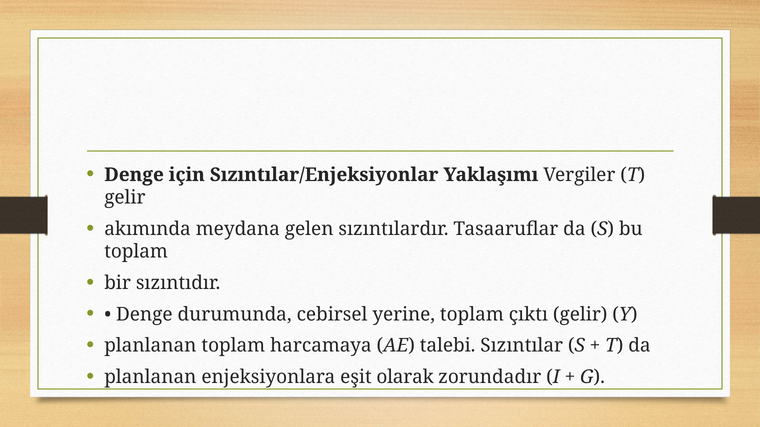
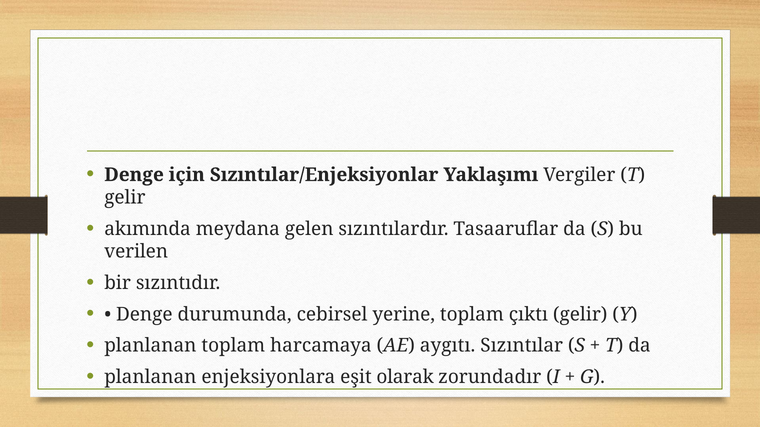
toplam: toplam -> verilen (136, 252)
talebi: talebi -> aygıtı (448, 346)
